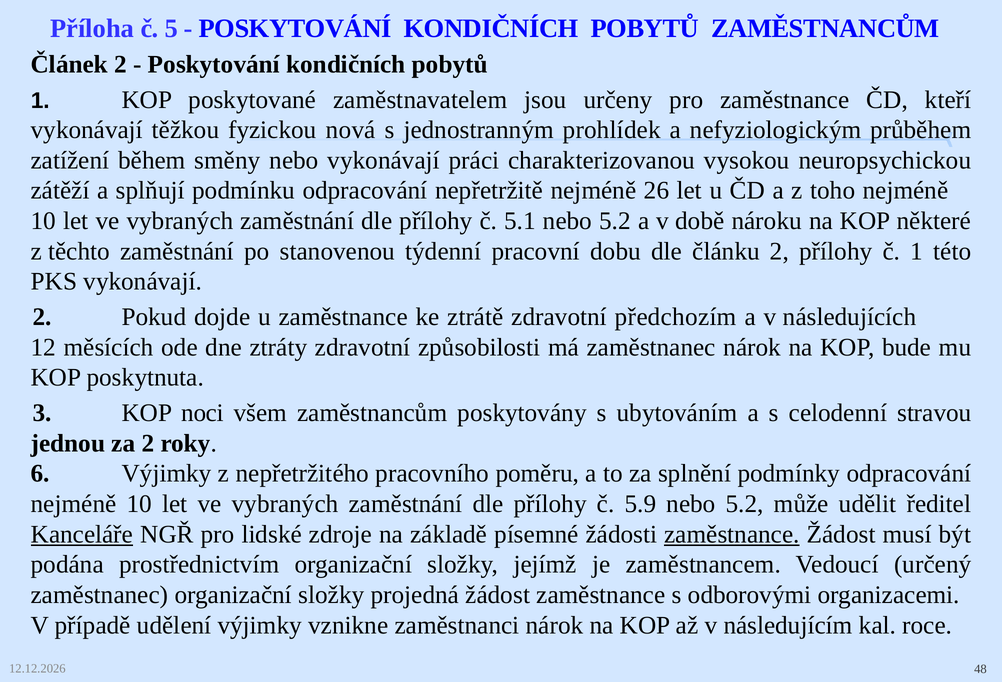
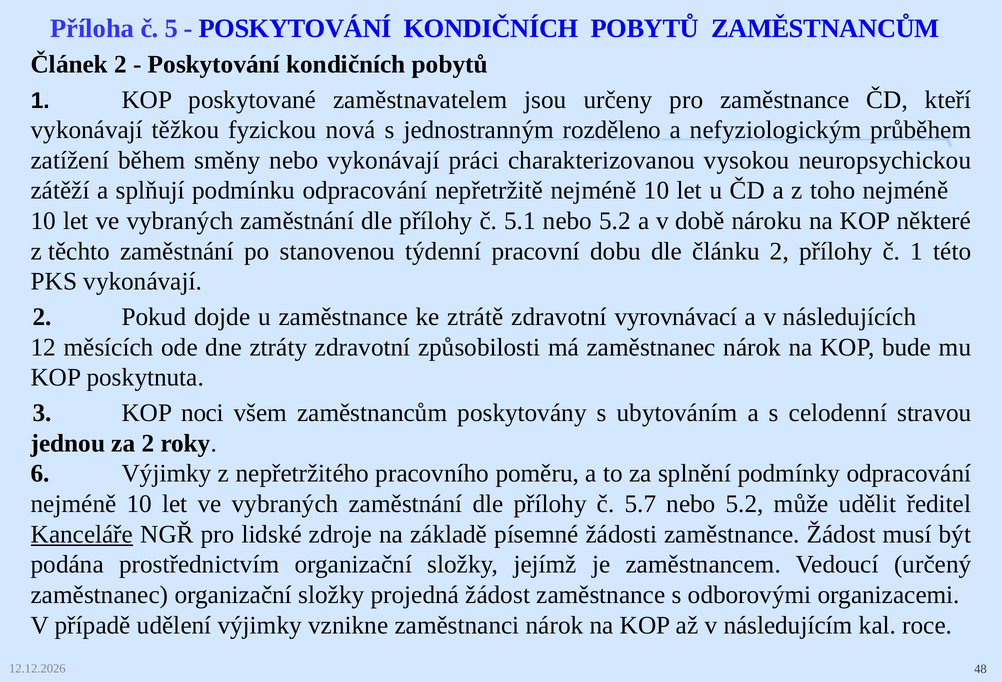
prohlídek: prohlídek -> rozděleno (612, 130)
nepřetržitě nejméně 26: 26 -> 10 (657, 191)
předchozím: předchozím -> vyrovnávací (676, 317)
5.9: 5.9 -> 5.7 (640, 504)
zaměstnance underline: present -> none (732, 534)
